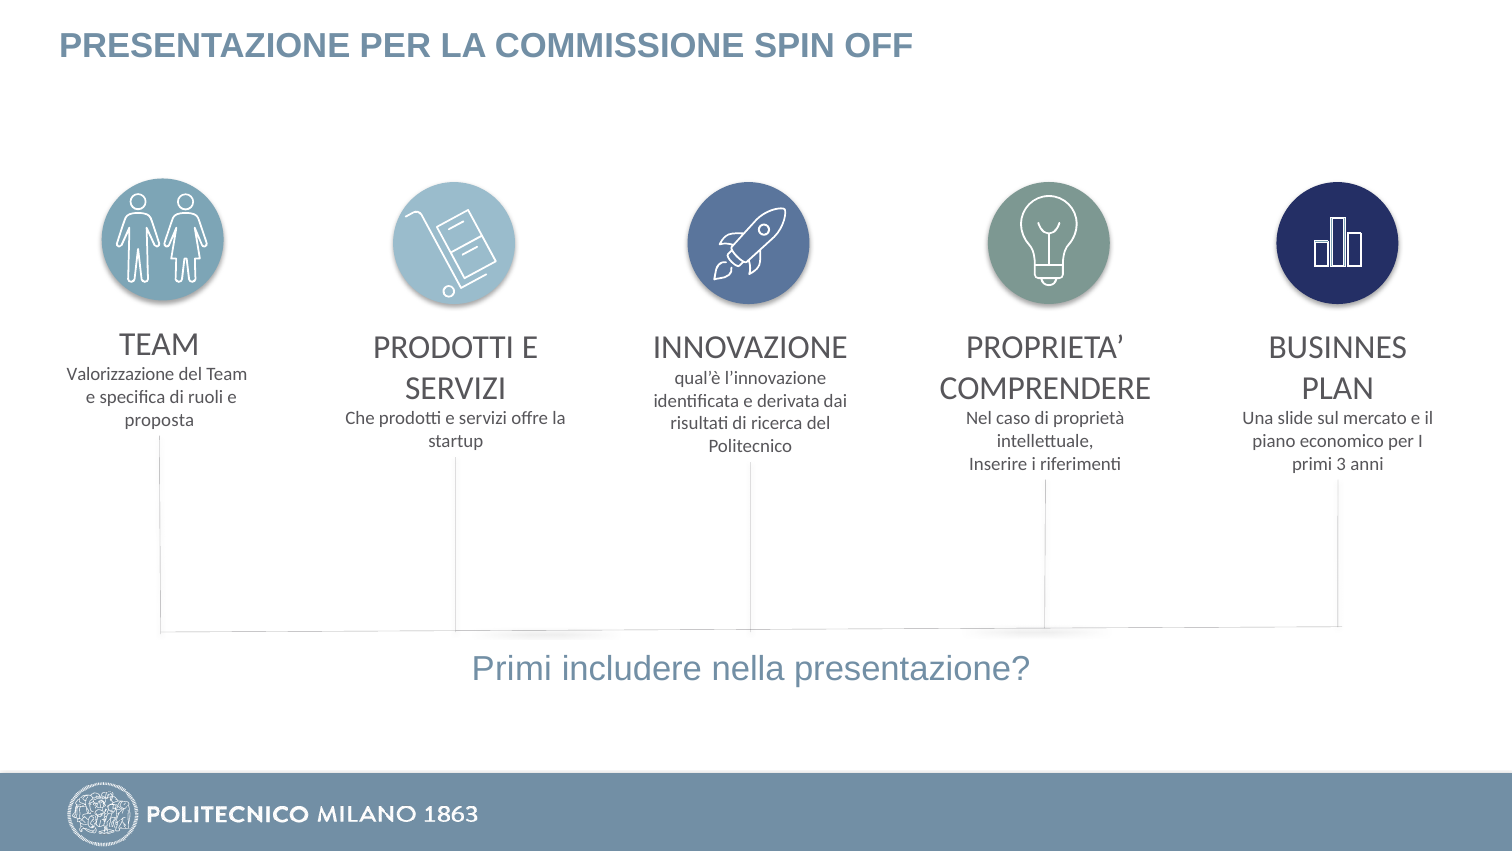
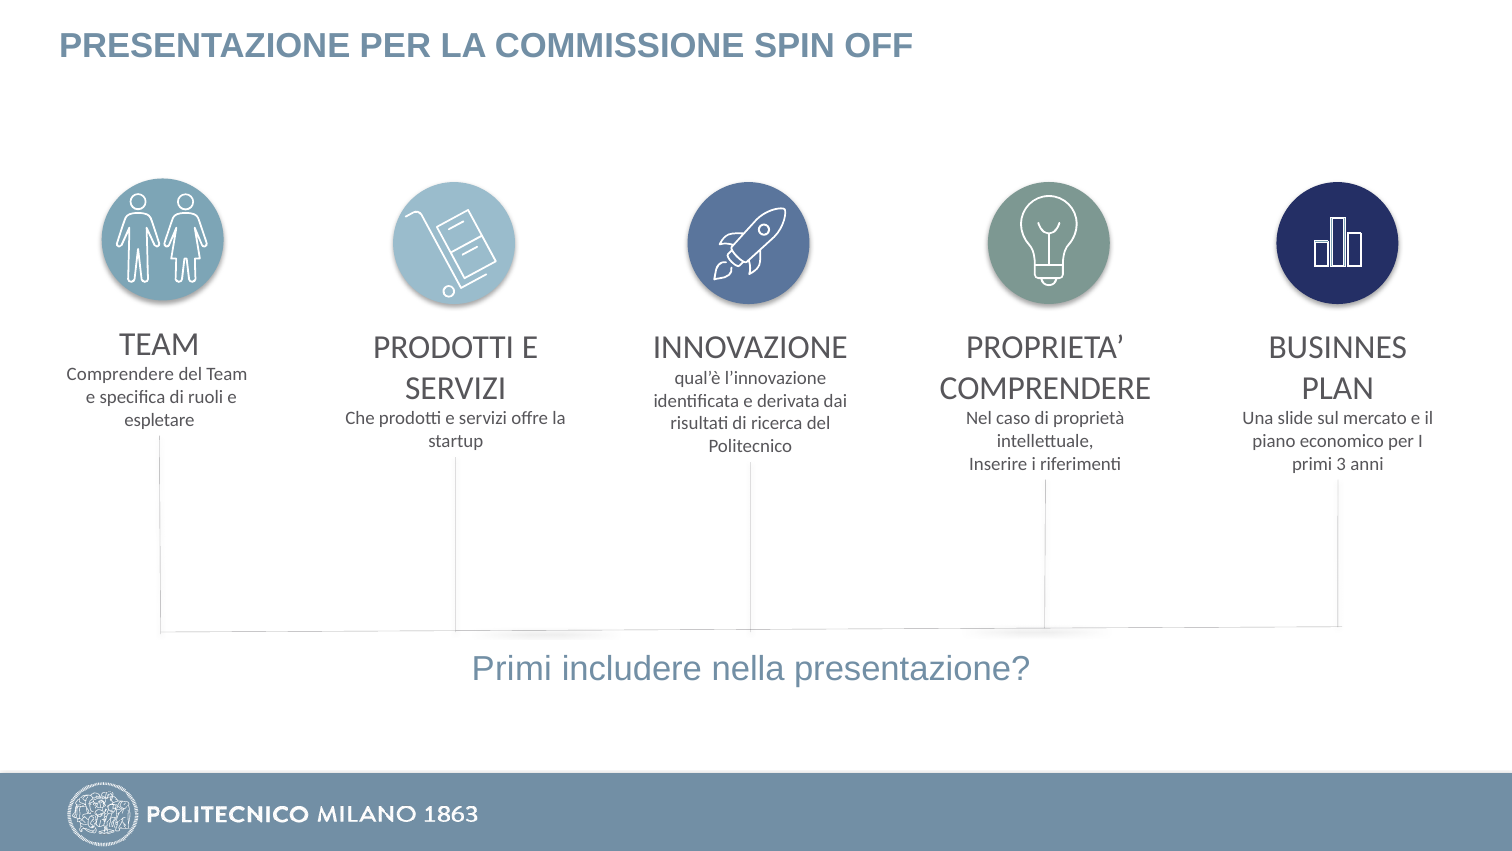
Valorizzazione: Valorizzazione -> Comprendere (120, 375)
proposta: proposta -> espletare (160, 420)
